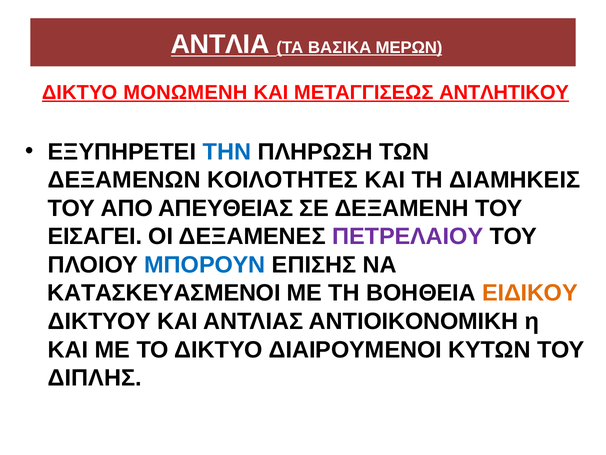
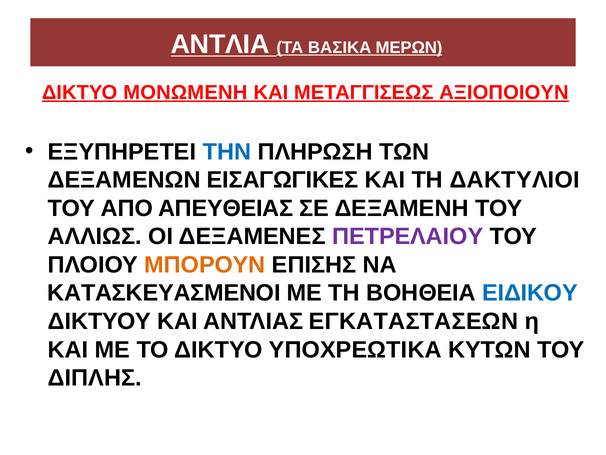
ΑΝΤΛΗΤΙΚΟΥ: ΑΝΤΛΗΤΙΚΟΥ -> ΑΞΙΟΠΟΙΟΥΝ (504, 92)
ΚΟΙΛΟΤΗΤΕΣ: ΚΟΙΛΟΤΗΤΕΣ -> ΕΙΣΑΓΩΓΙΚΕΣ (283, 180)
ΔΙΑΜΗΚΕΙΣ: ΔΙΑΜΗΚΕΙΣ -> ΔΑΚΤΥΛΙΟΙ (515, 180)
ΕΙΣΑΓΕΙ: ΕΙΣΑΓΕΙ -> ΑΛΛΙΩΣ (95, 236)
ΜΠΟΡΟΥΝ colour: blue -> orange (205, 265)
ΕΙΔΙΚΟΥ colour: orange -> blue (530, 293)
ΑΝΤΙΟΙΚΟΝΟΜΙΚΗ: ΑΝΤΙΟΙΚΟΝΟΜΙΚΗ -> ΕΓΚΑΤΑΣΤΑΣΕΩΝ (414, 321)
ΔΙΑΙΡΟΥΜΕΝΟΙ: ΔΙΑΙΡΟΥΜΕΝΟΙ -> ΥΠΟΧΡΕΩΤΙΚΑ (355, 349)
